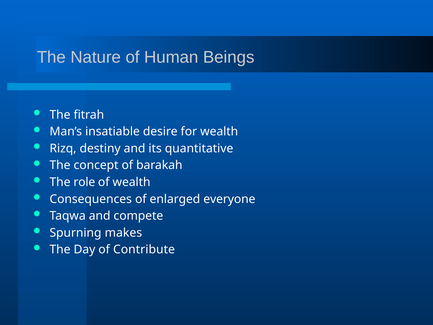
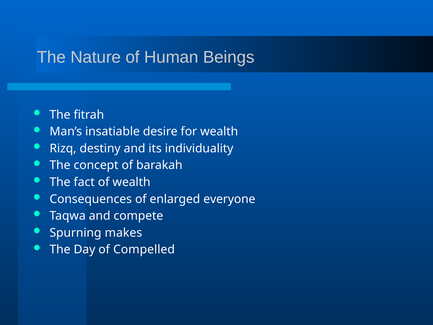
quantitative: quantitative -> individuality (199, 148)
role: role -> fact (84, 182)
Contribute: Contribute -> Compelled (144, 249)
